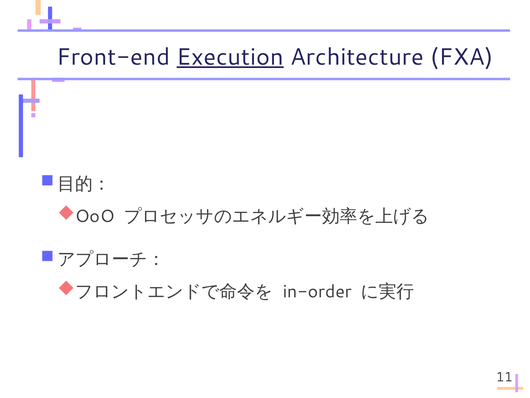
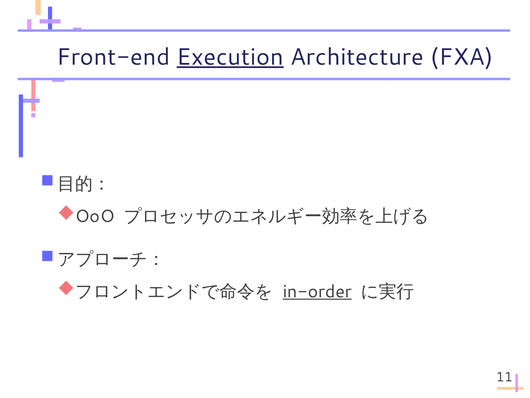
in-order underline: none -> present (317, 291)
